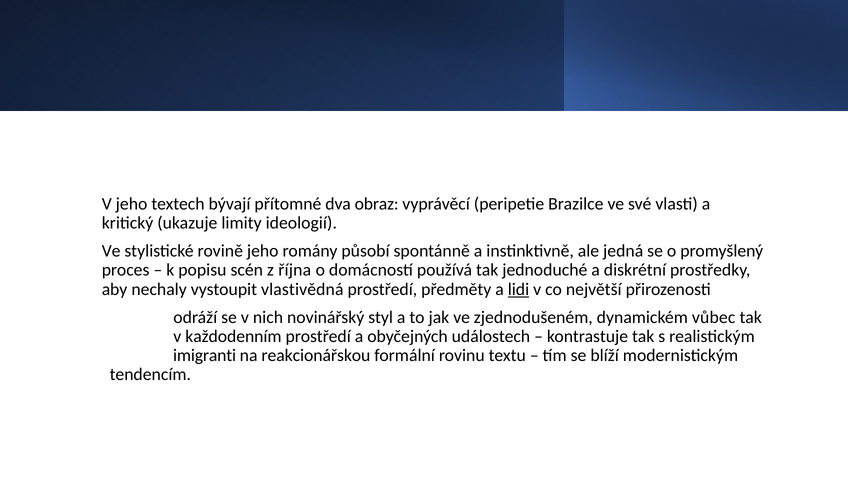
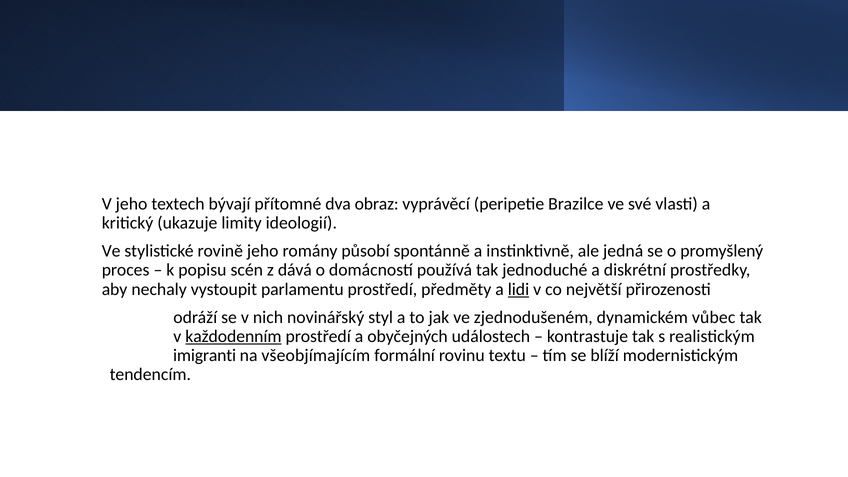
října: října -> dává (295, 270)
vlastivědná: vlastivědná -> parlamentu (302, 289)
každodenním underline: none -> present (233, 336)
reakcionářskou: reakcionářskou -> všeobjímajícím (316, 355)
